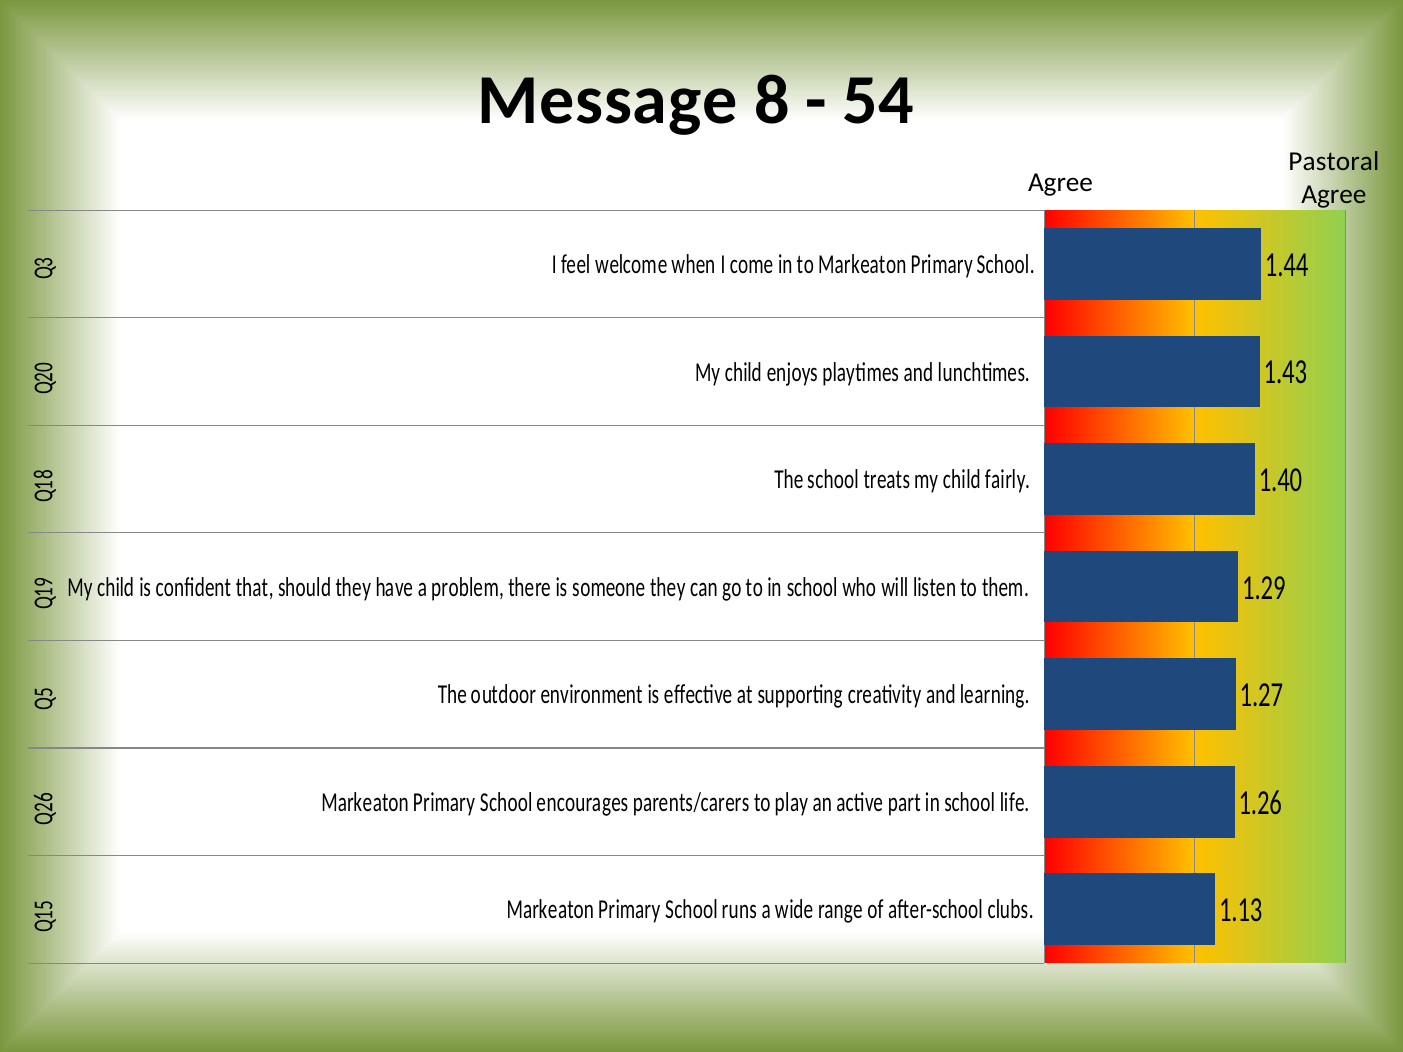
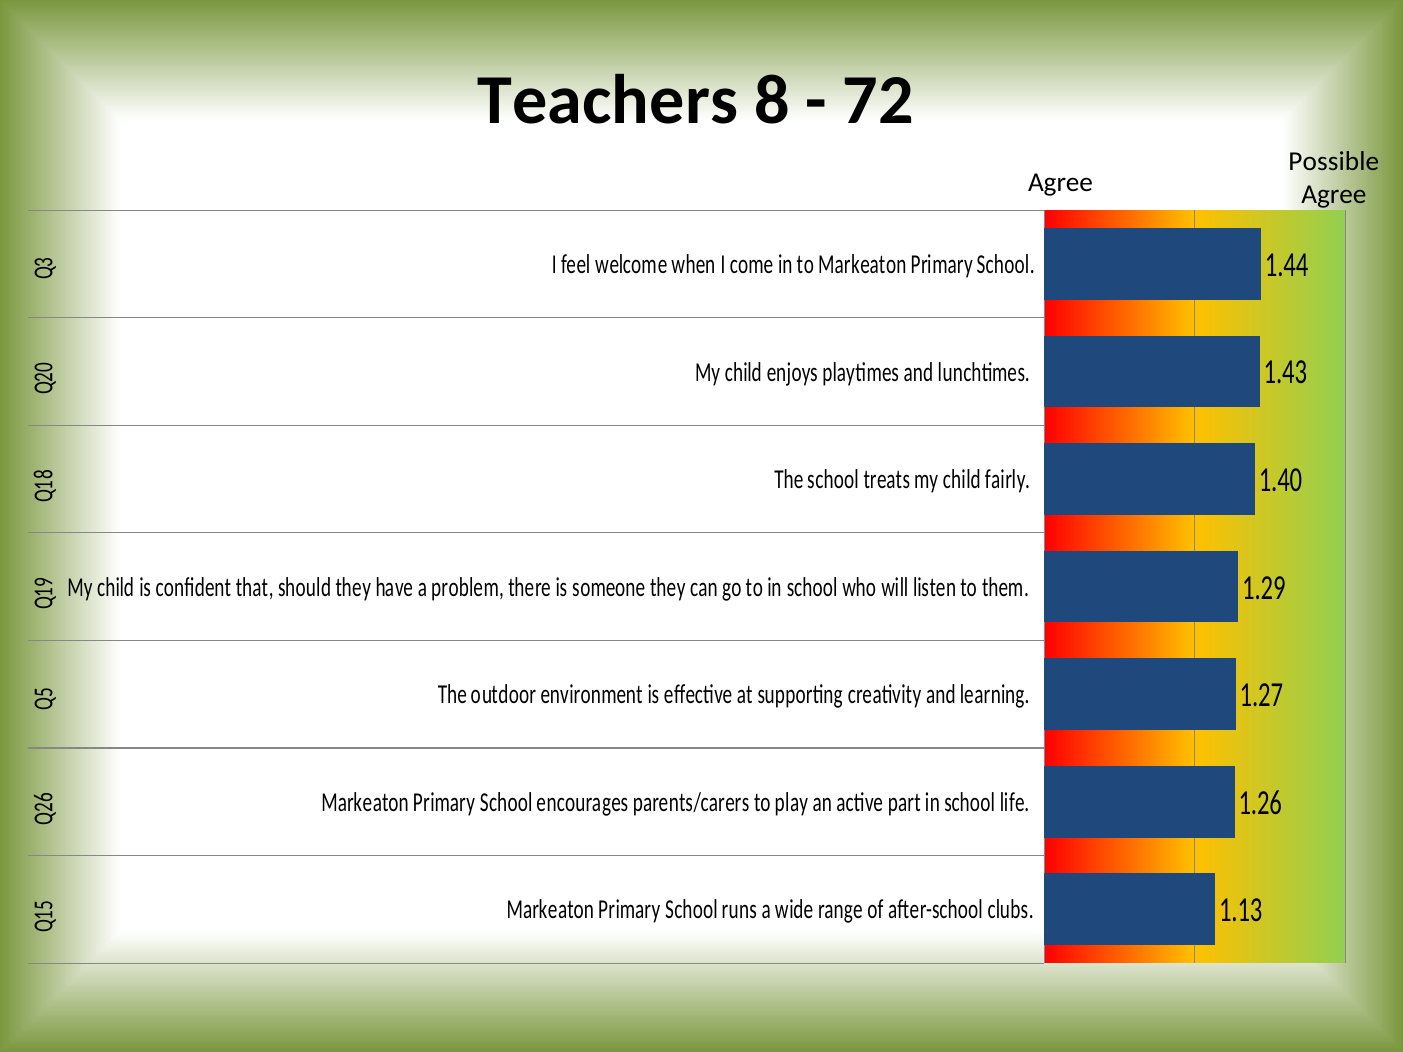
Message: Message -> Teachers (608, 100)
54: 54 -> 72 (878, 100)
Pastoral: Pastoral -> Possible (1334, 162)
